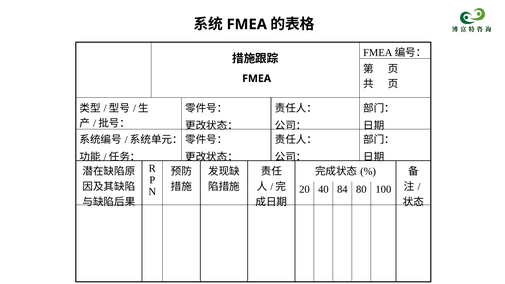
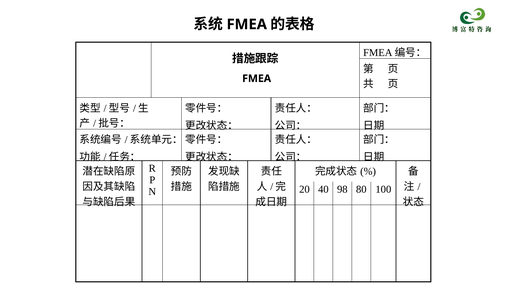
84: 84 -> 98 (342, 190)
